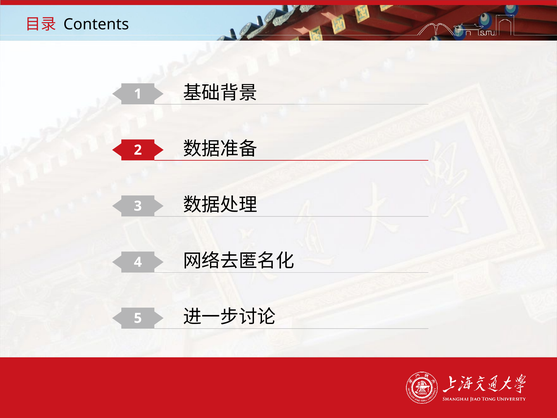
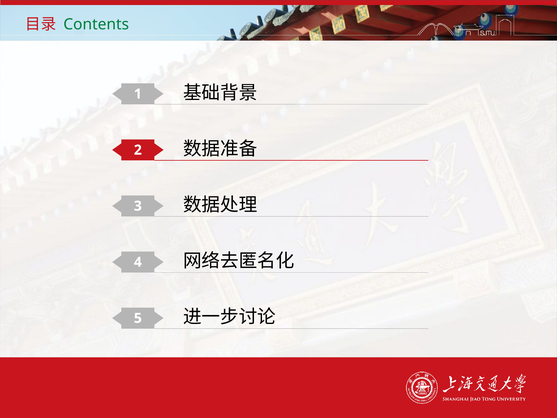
Contents colour: black -> green (96, 24)
